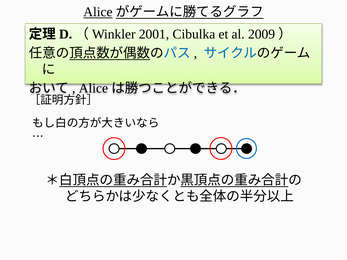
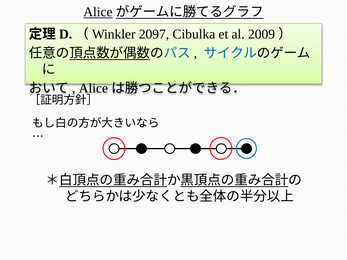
2001: 2001 -> 2097 (154, 34)
